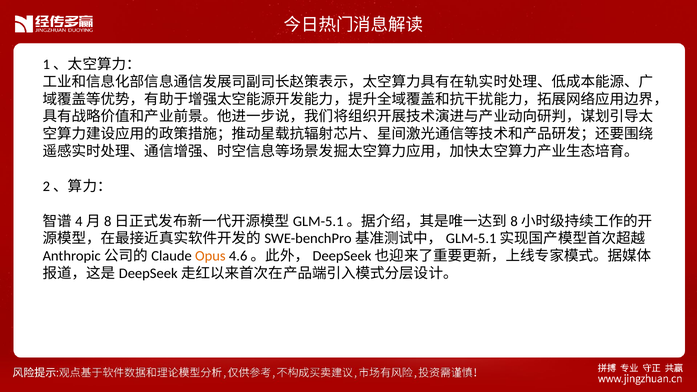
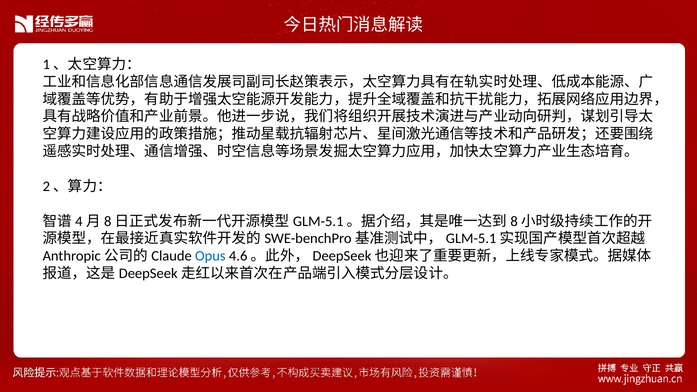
Opus colour: orange -> blue (210, 256)
